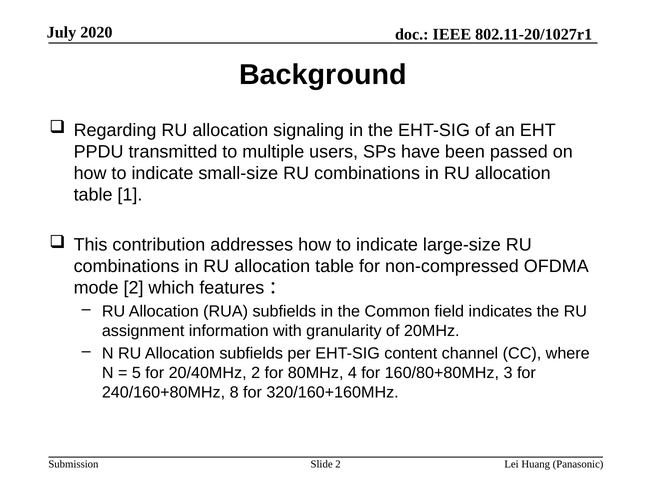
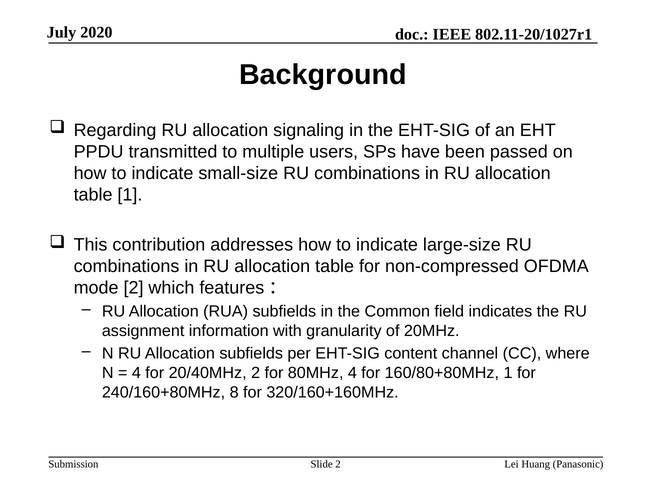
5: 5 -> 4 (136, 373)
160/80+80MHz 3: 3 -> 1 (508, 373)
